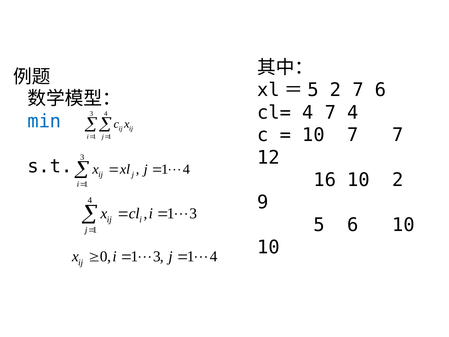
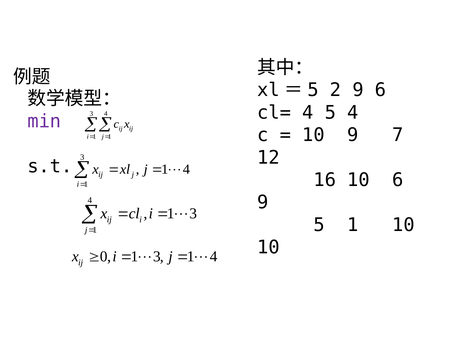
2 7: 7 -> 9 (358, 90)
4 7: 7 -> 5 (330, 113)
min colour: blue -> purple (44, 121)
10 7: 7 -> 9 (353, 135)
10 2: 2 -> 6 (398, 180)
5 6: 6 -> 1 (353, 225)
